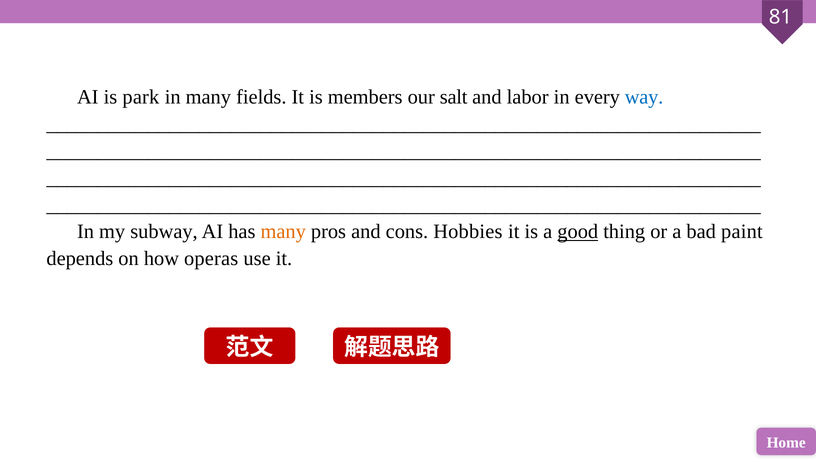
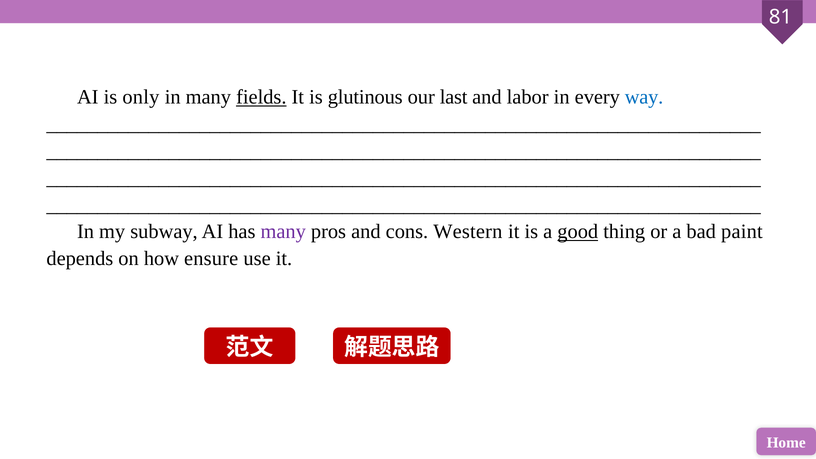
park: park -> only (141, 97)
fields underline: none -> present (261, 97)
members: members -> glutinous (365, 97)
salt: salt -> last (454, 97)
many colour: orange -> purple (283, 232)
Hobbies: Hobbies -> Western (468, 232)
operas: operas -> ensure (211, 259)
